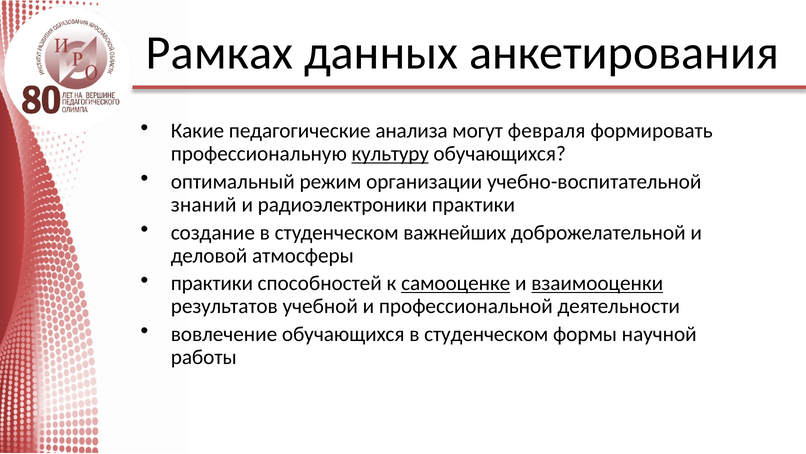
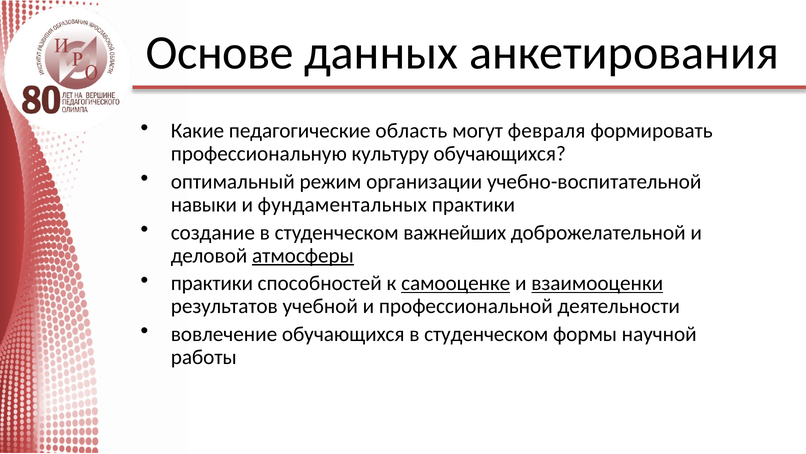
Рамках: Рамках -> Основе (220, 53)
анализа: анализа -> область (411, 131)
культуру underline: present -> none (390, 154)
знаний: знаний -> навыки (204, 204)
радиоэлектроники: радиоэлектроники -> фундаментальных (342, 204)
атмосферы underline: none -> present (303, 255)
